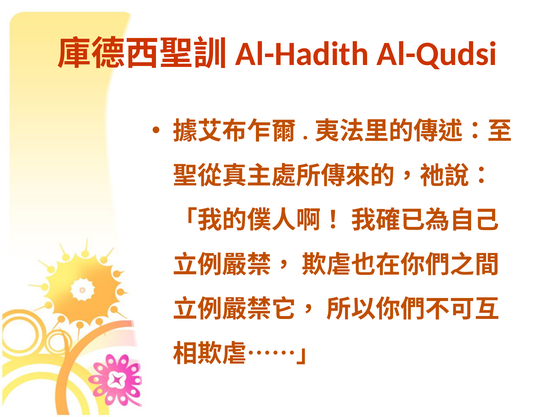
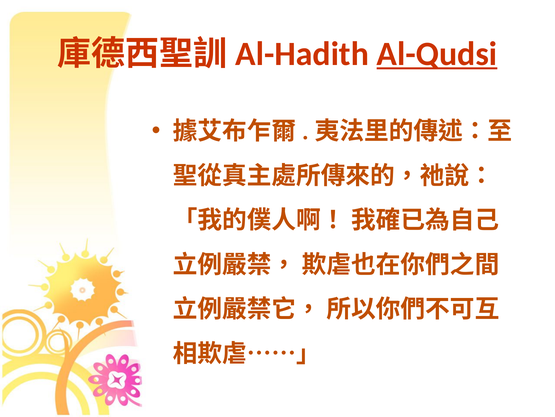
Al-Qudsi underline: none -> present (437, 54)
